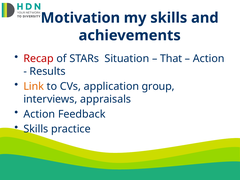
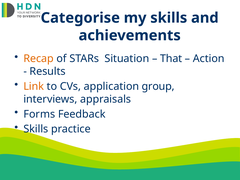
Motivation: Motivation -> Categorise (80, 18)
Recap colour: red -> orange (39, 59)
Action: Action -> Forms (39, 114)
